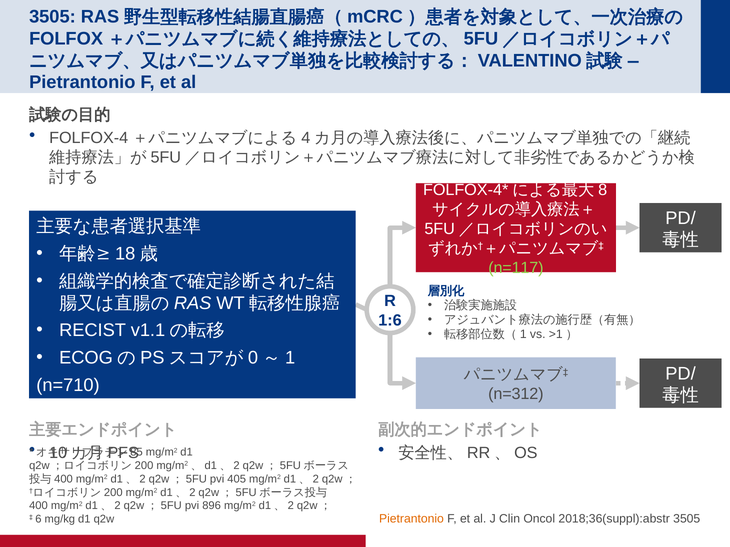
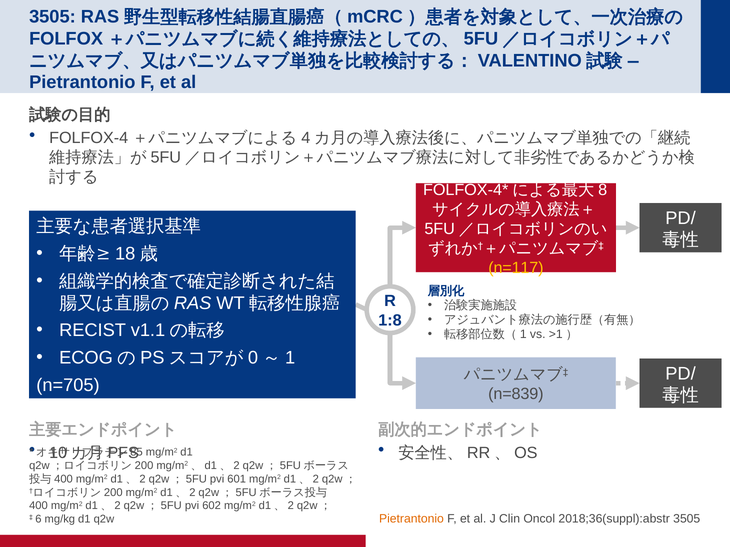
n=117 colour: light green -> yellow (516, 268)
1:6: 1:6 -> 1:8 (390, 321)
n=710: n=710 -> n=705 (68, 385)
n=312: n=312 -> n=839 (516, 394)
405: 405 -> 601 (237, 479)
896: 896 -> 602 (212, 506)
